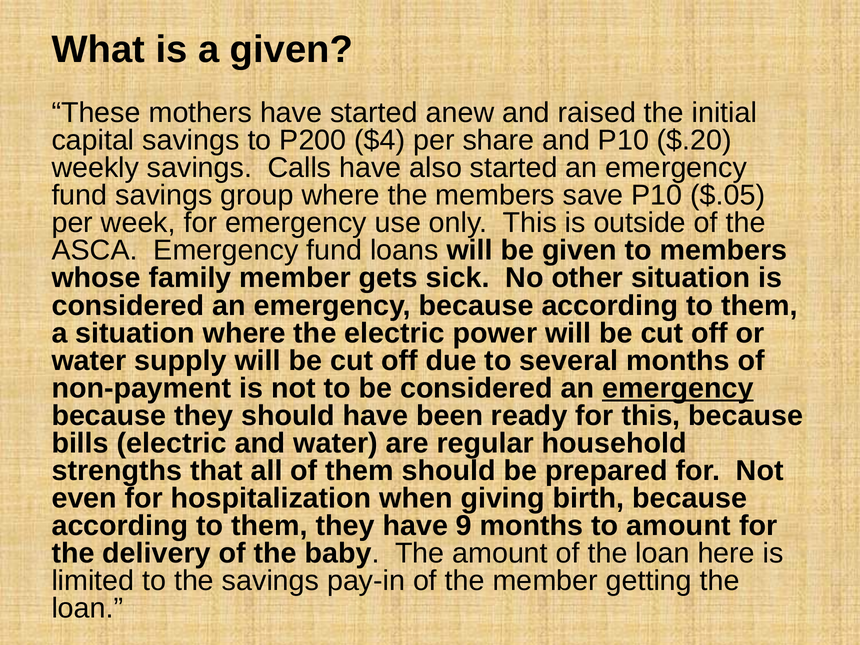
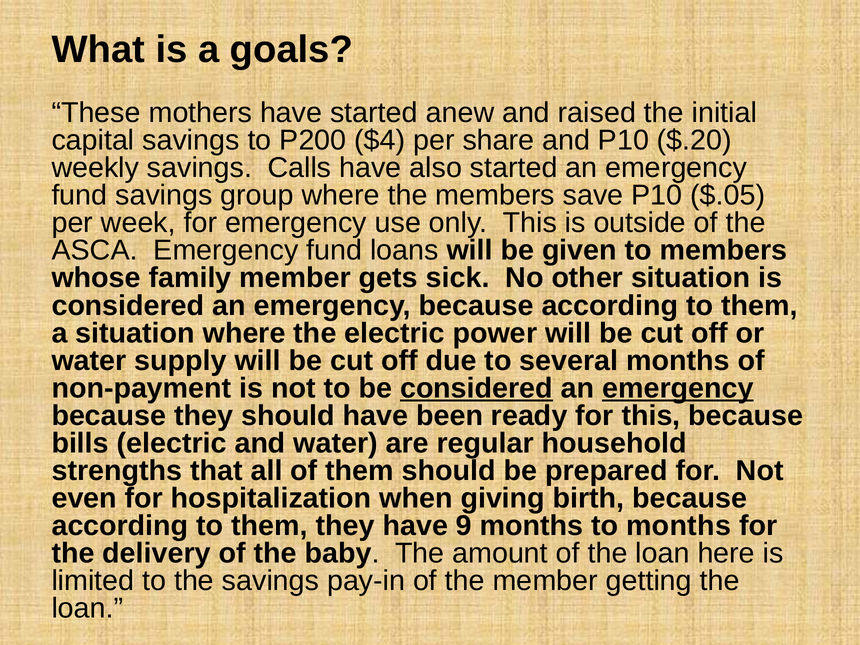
a given: given -> goals (291, 50)
considered underline: none -> present (476, 388)
to amount: amount -> months (679, 526)
